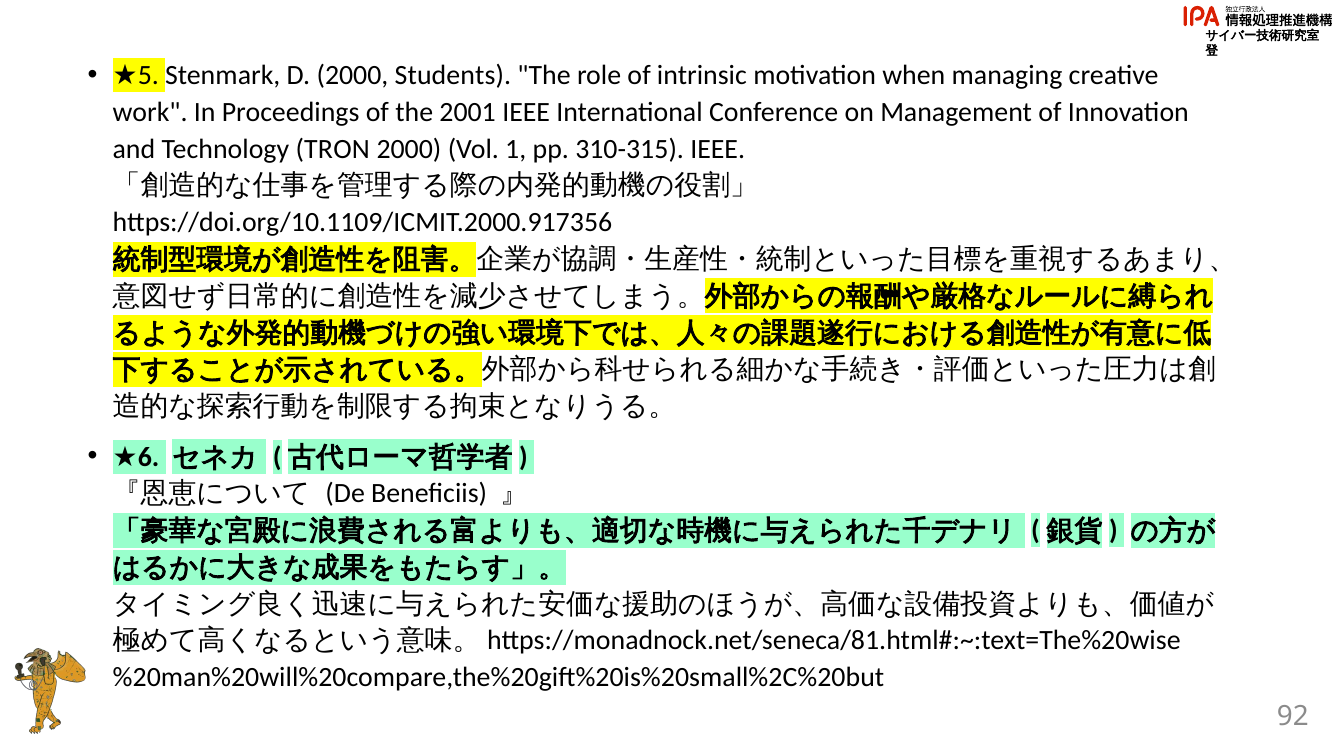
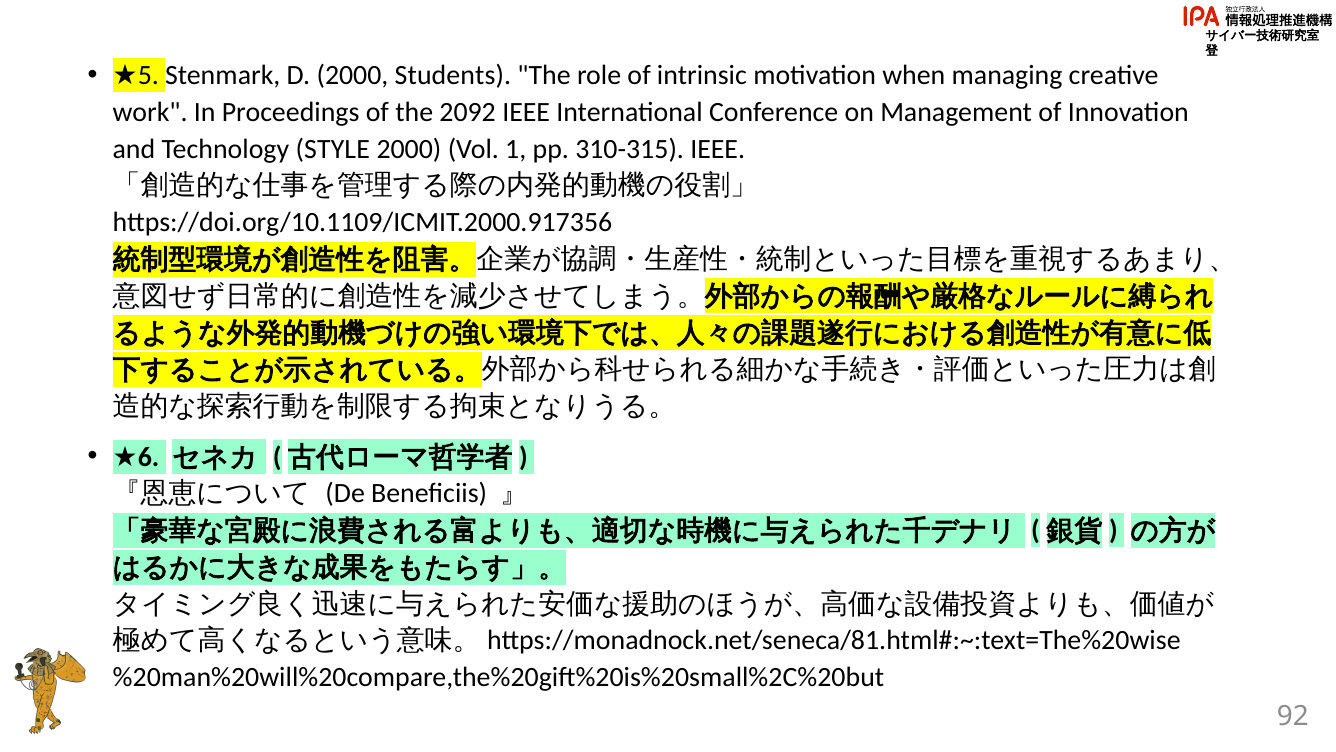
2001: 2001 -> 2092 (468, 112)
TRON: TRON -> STYLE (333, 149)
